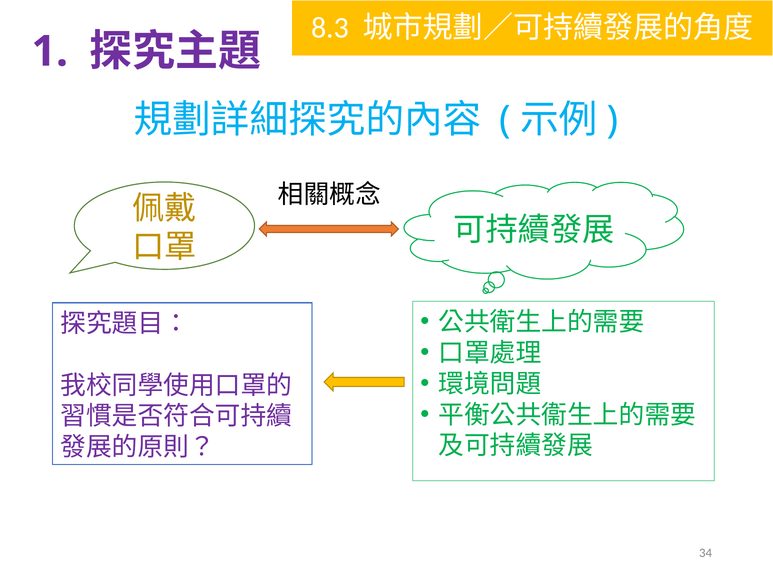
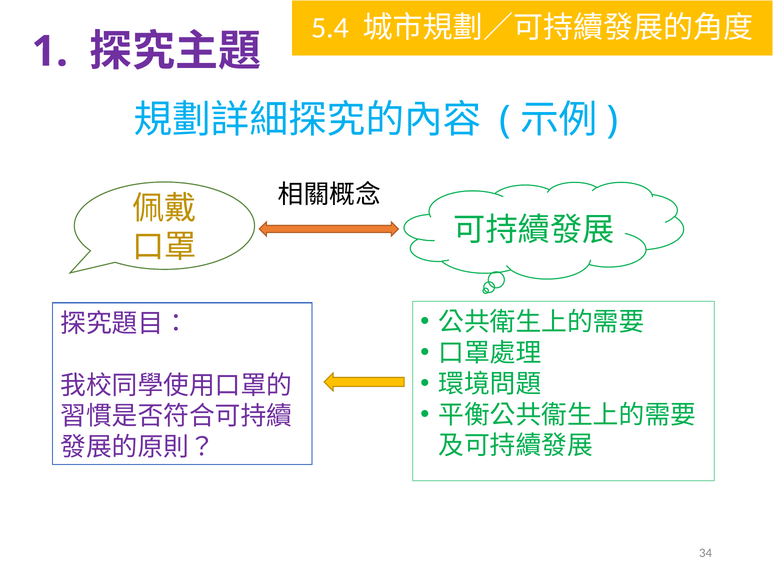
8.3: 8.3 -> 5.4 (330, 28)
